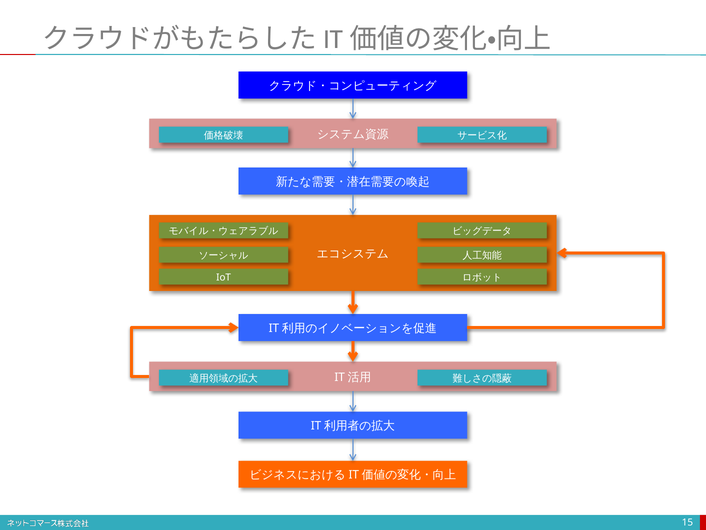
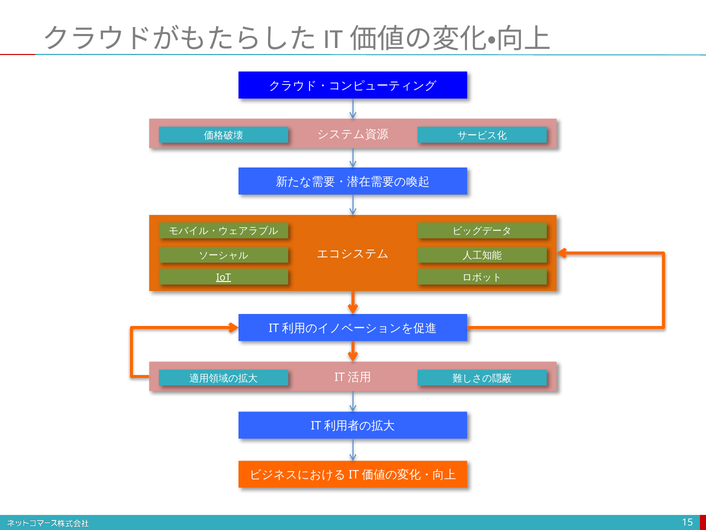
IoT underline: none -> present (224, 277)
